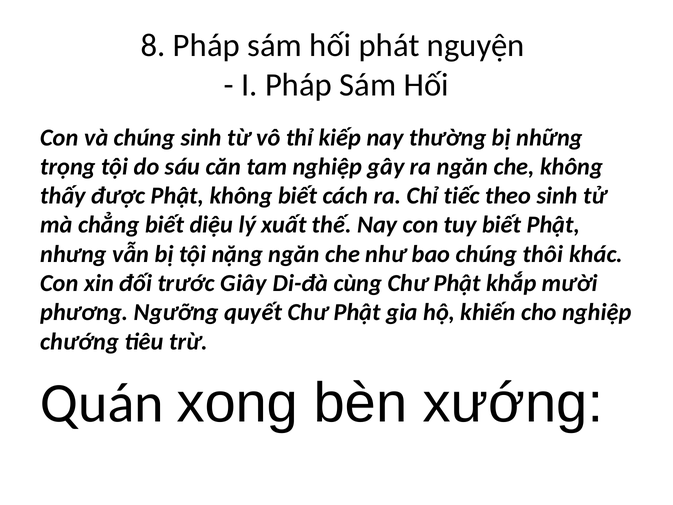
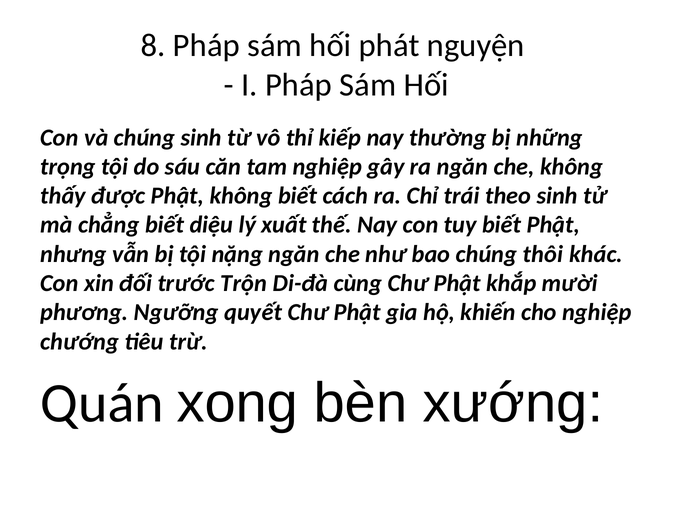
tiếc: tiếc -> trái (462, 196)
Giây: Giây -> Trộn (244, 283)
